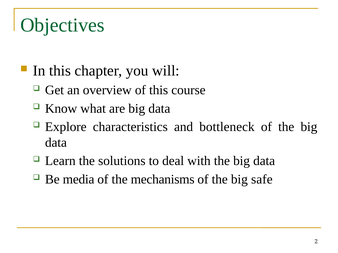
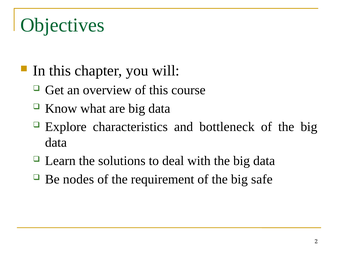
media: media -> nodes (78, 180)
mechanisms: mechanisms -> requirement (163, 180)
